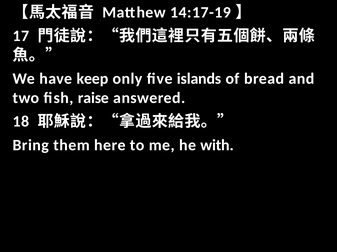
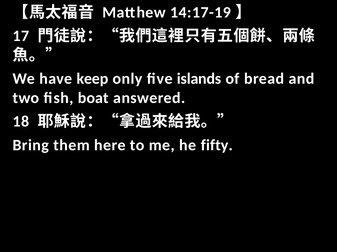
raise: raise -> boat (93, 98)
with: with -> fifty (217, 146)
